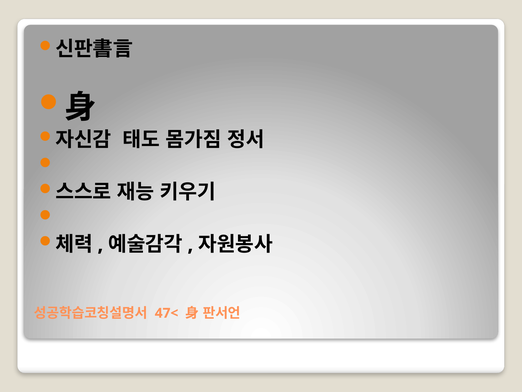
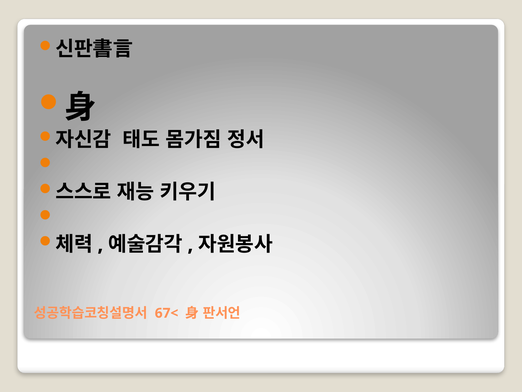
47<: 47< -> 67< (167, 313)
